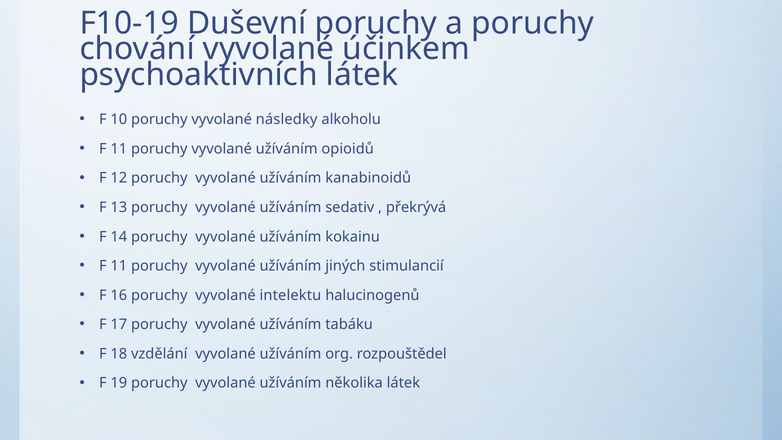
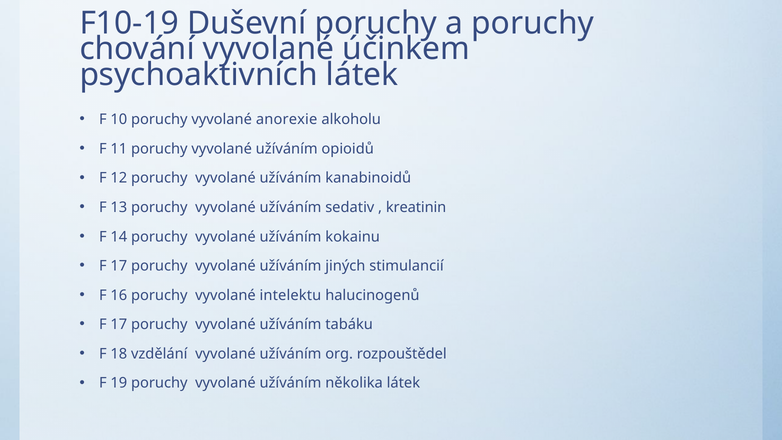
následky: následky -> anorexie (287, 120)
překrývá: překrývá -> kreatinin (416, 207)
11: 11 -> 17 (119, 266)
